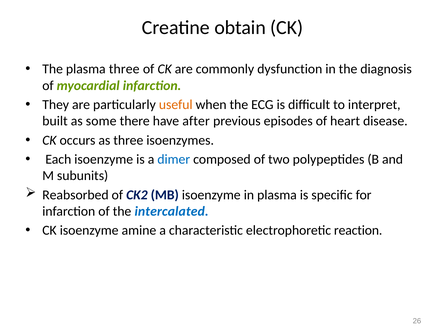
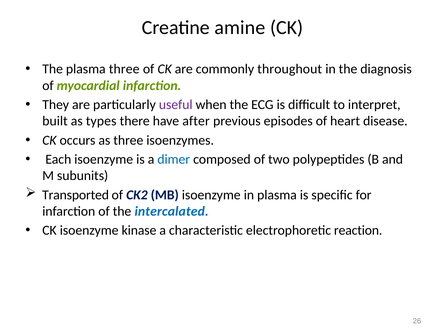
obtain: obtain -> amine (240, 28)
dysfunction: dysfunction -> throughout (290, 69)
useful colour: orange -> purple (176, 105)
some: some -> types (101, 121)
Reabsorbed: Reabsorbed -> Transported (76, 195)
amine: amine -> kinase (139, 230)
